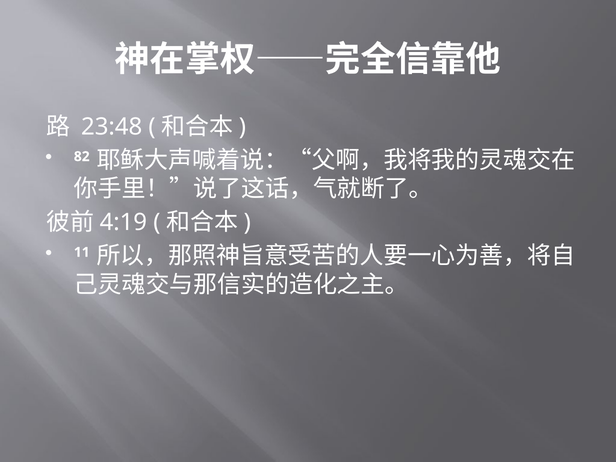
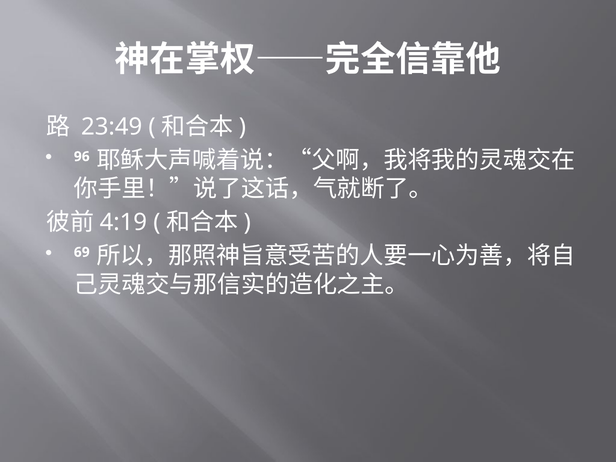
23:48: 23:48 -> 23:49 (112, 127)
82: 82 -> 96 (82, 157)
11: 11 -> 69 (82, 252)
